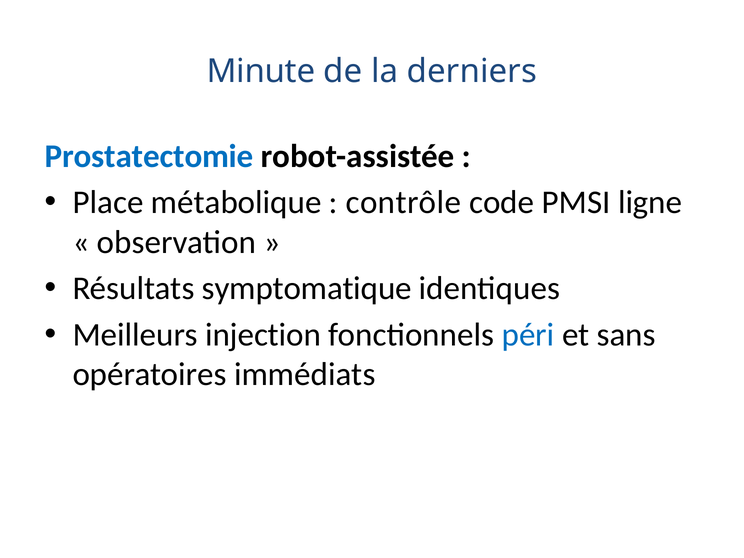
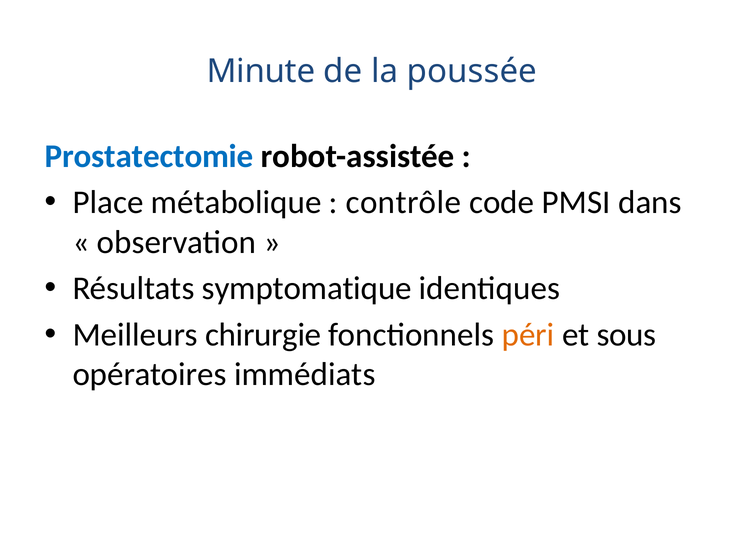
derniers: derniers -> poussée (472, 71)
ligne: ligne -> dans (650, 202)
injection: injection -> chirurgie (263, 335)
péri colour: blue -> orange (528, 335)
sans: sans -> sous (626, 335)
